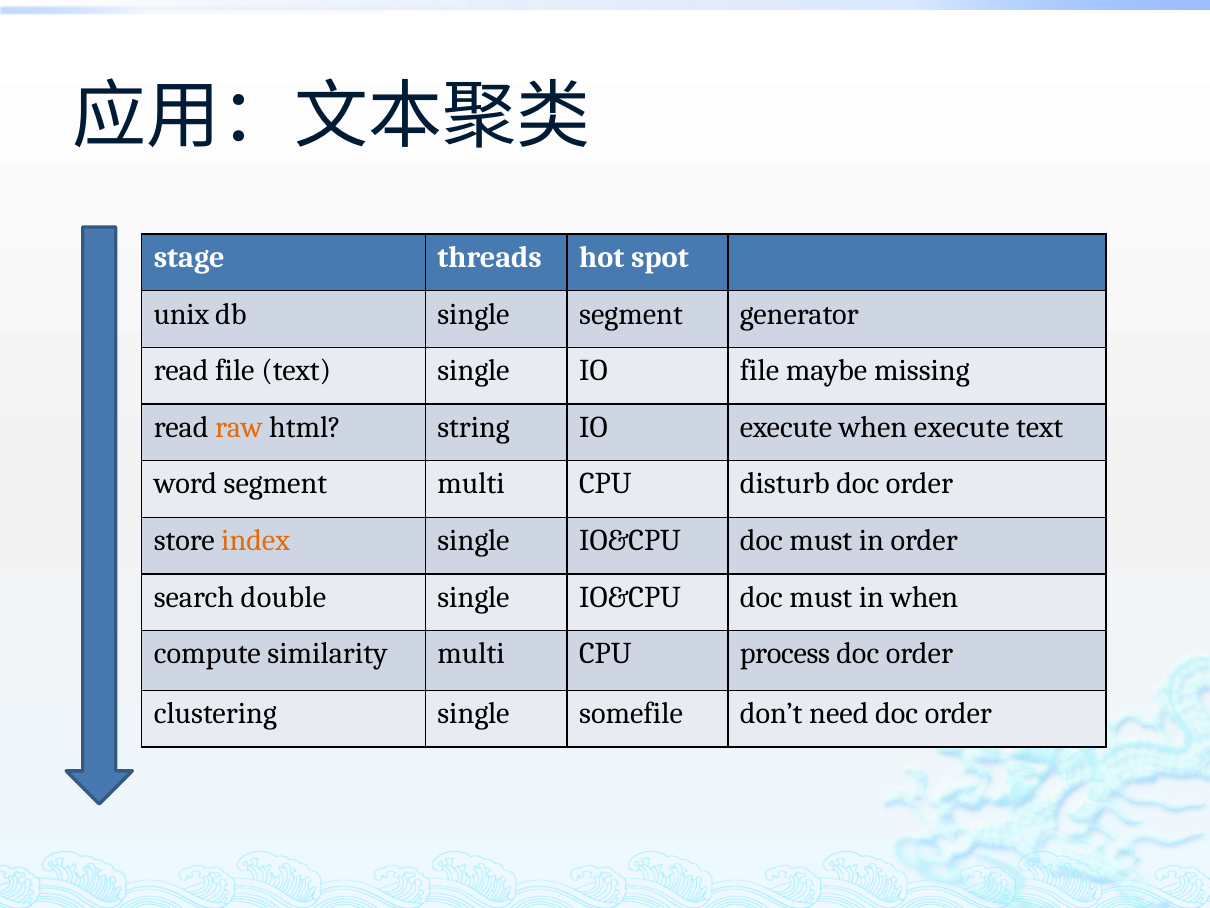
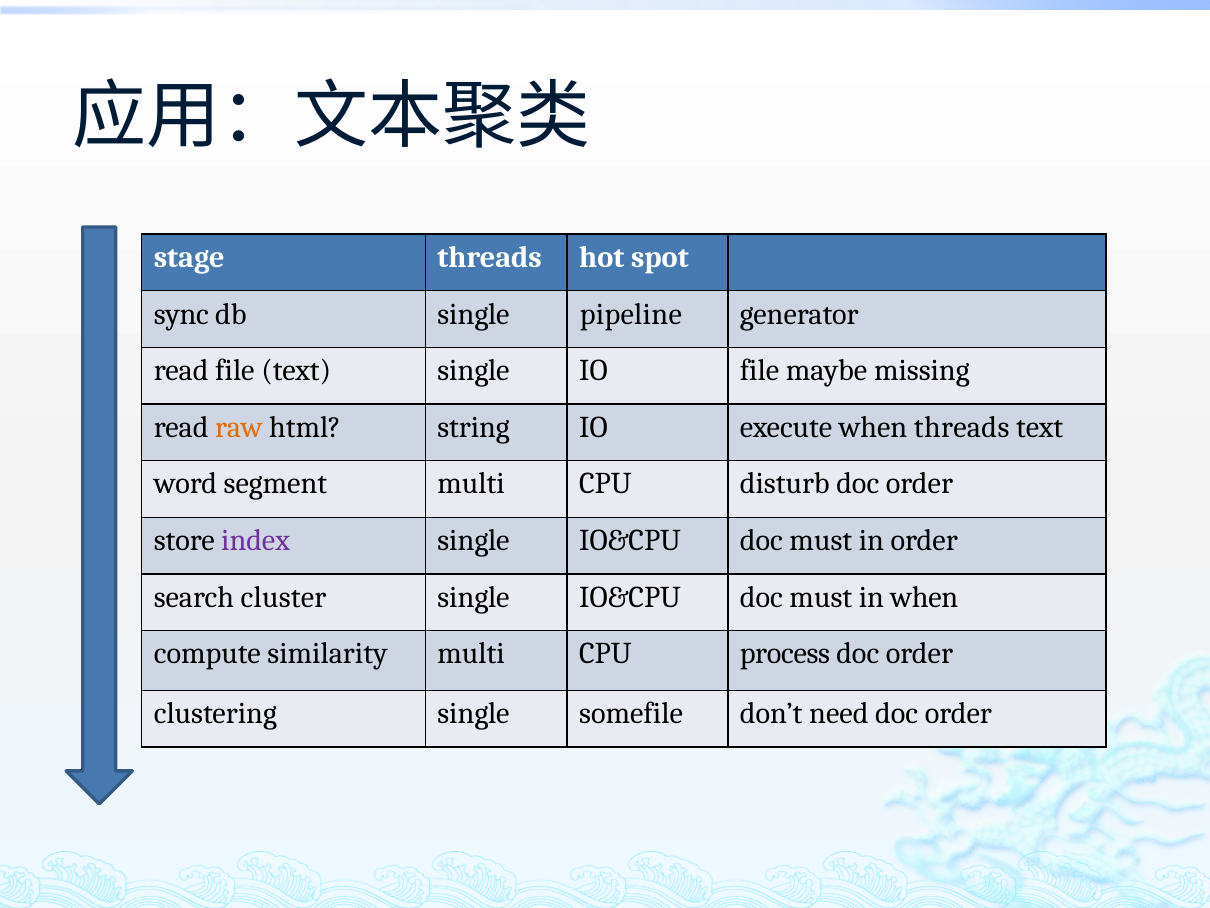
unix: unix -> sync (181, 314)
single segment: segment -> pipeline (631, 314)
when execute: execute -> threads (962, 427)
index colour: orange -> purple (256, 540)
double: double -> cluster (284, 597)
